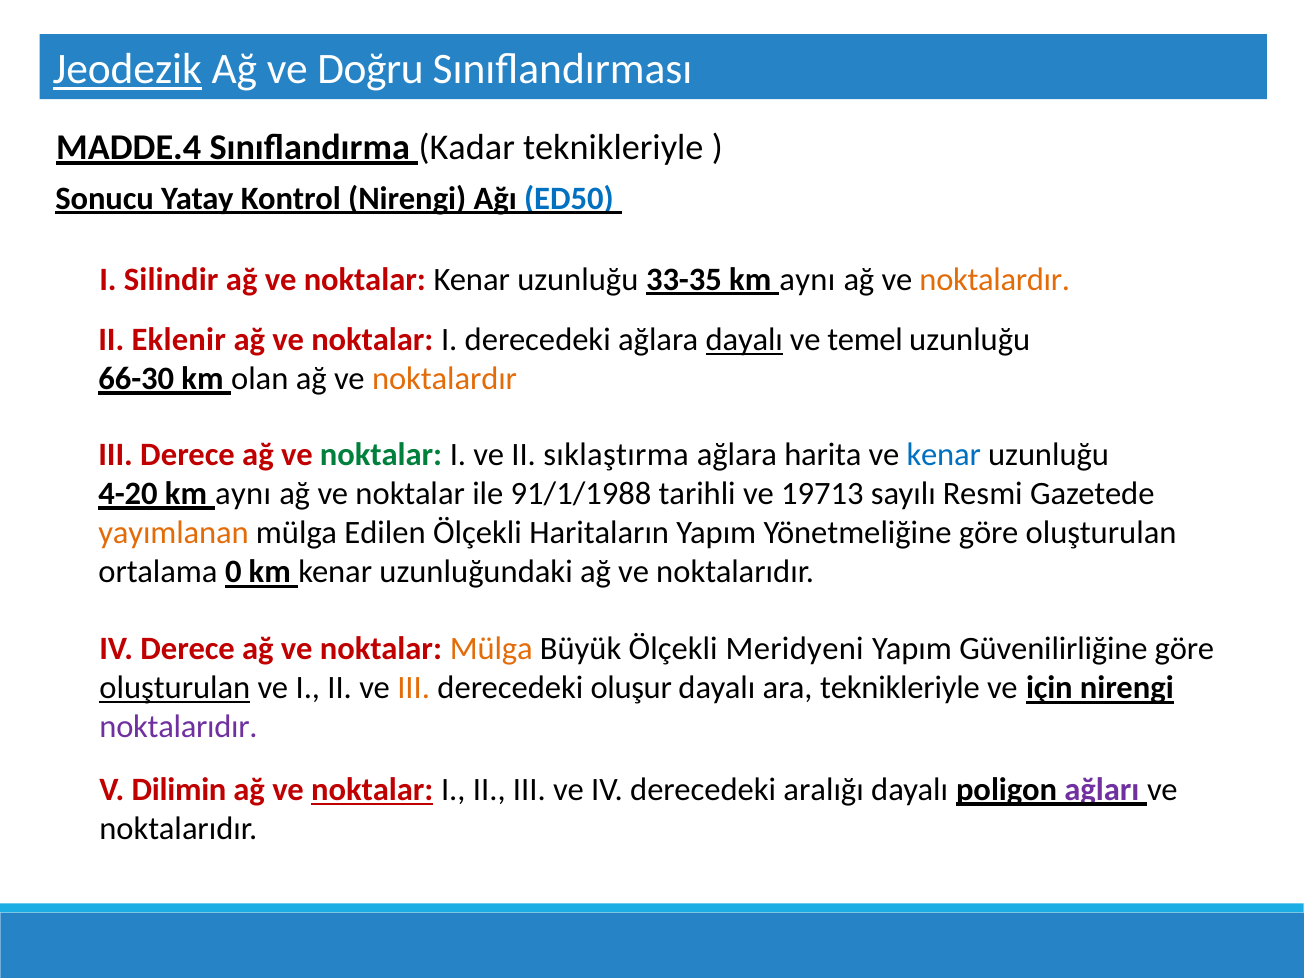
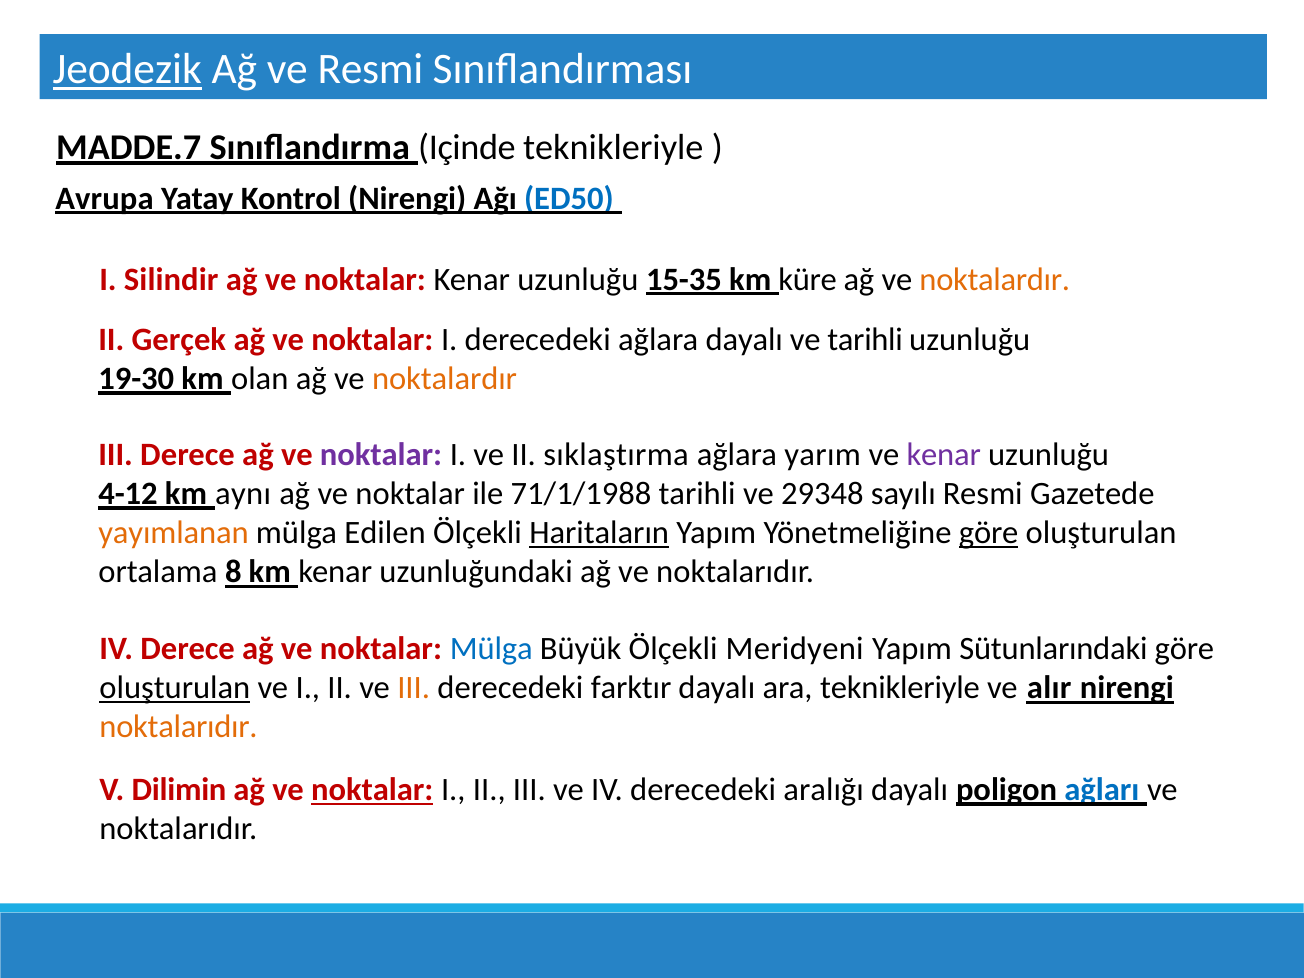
ve Doğru: Doğru -> Resmi (370, 70)
MADDE.4: MADDE.4 -> MADDE.7 (129, 147)
Kadar: Kadar -> Içinde (467, 147)
Sonucu: Sonucu -> Avrupa (104, 199)
33-35: 33-35 -> 15-35 (684, 279)
aynı: aynı -> küre (808, 279)
Eklenir: Eklenir -> Gerçek (179, 340)
dayalı underline: present -> none (744, 340)
ve temel: temel -> tarihli (865, 340)
66-30: 66-30 -> 19-30 (136, 379)
noktalar colour: green -> purple (381, 455)
harita: harita -> yarım (823, 455)
kenar colour: blue -> purple (944, 455)
4-20: 4-20 -> 4-12 (128, 494)
91/1/1988: 91/1/1988 -> 71/1/1988 (581, 494)
19713: 19713 -> 29348 (822, 494)
Haritaların underline: none -> present (599, 533)
göre underline: none -> present (989, 533)
0: 0 -> 8 (233, 572)
Mülga colour: orange -> blue (491, 649)
Güvenilirliğine: Güvenilirliğine -> Sütunlarındaki (1053, 649)
oluşur: oluşur -> farktır (631, 688)
için: için -> alır (1049, 688)
noktalarıdır colour: purple -> orange (179, 727)
ağları colour: purple -> blue (1102, 790)
